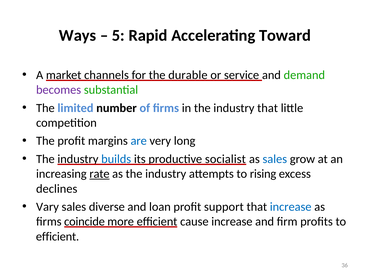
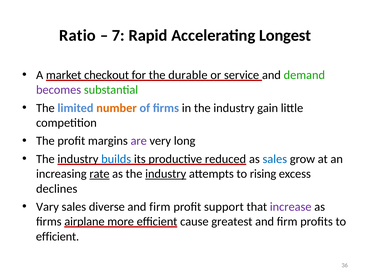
Ways: Ways -> Ratio (78, 35)
5: 5 -> 7 (118, 35)
Toward: Toward -> Longest (285, 35)
channels: channels -> checkout (107, 75)
number colour: black -> orange (117, 108)
industry that: that -> gain (268, 108)
are colour: blue -> purple (139, 141)
socialist: socialist -> reduced (225, 159)
industry underline: none -> present (166, 174)
loan: loan -> firm (160, 206)
increase colour: blue -> purple (291, 206)
coincide: coincide -> airplane (84, 221)
cause increase: increase -> greatest (232, 221)
